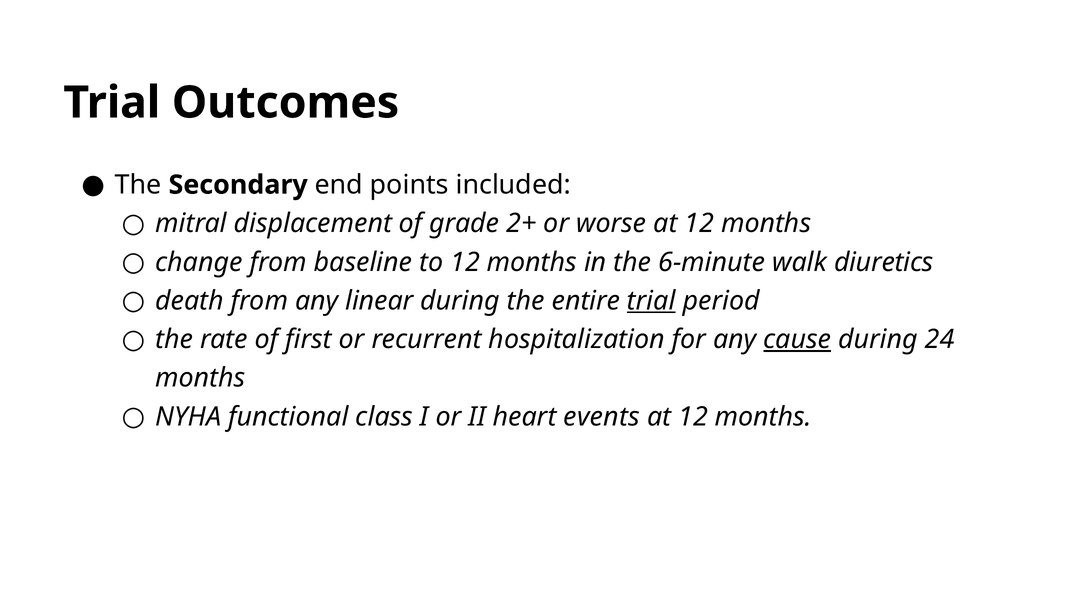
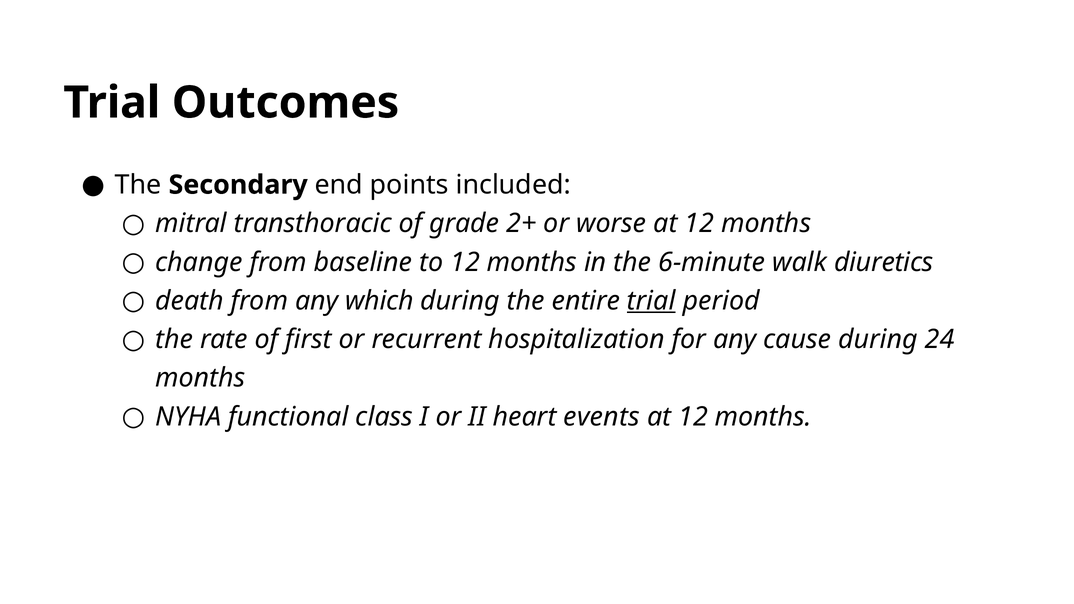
displacement: displacement -> transthoracic (313, 224)
linear: linear -> which (379, 301)
cause underline: present -> none (797, 340)
